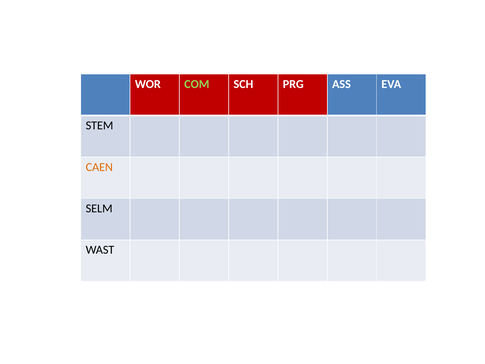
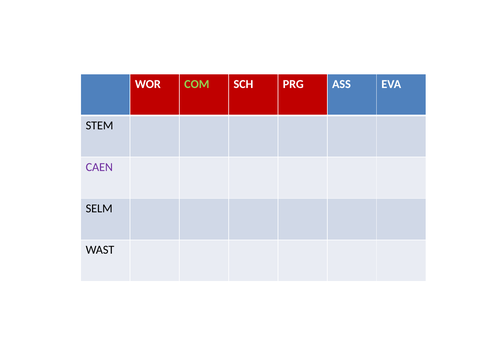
CAEN colour: orange -> purple (99, 167)
